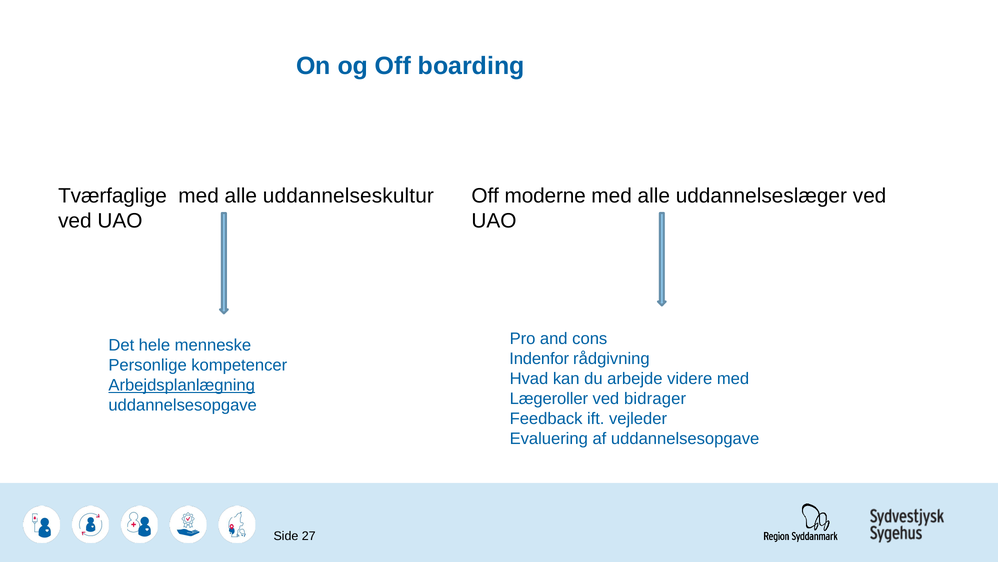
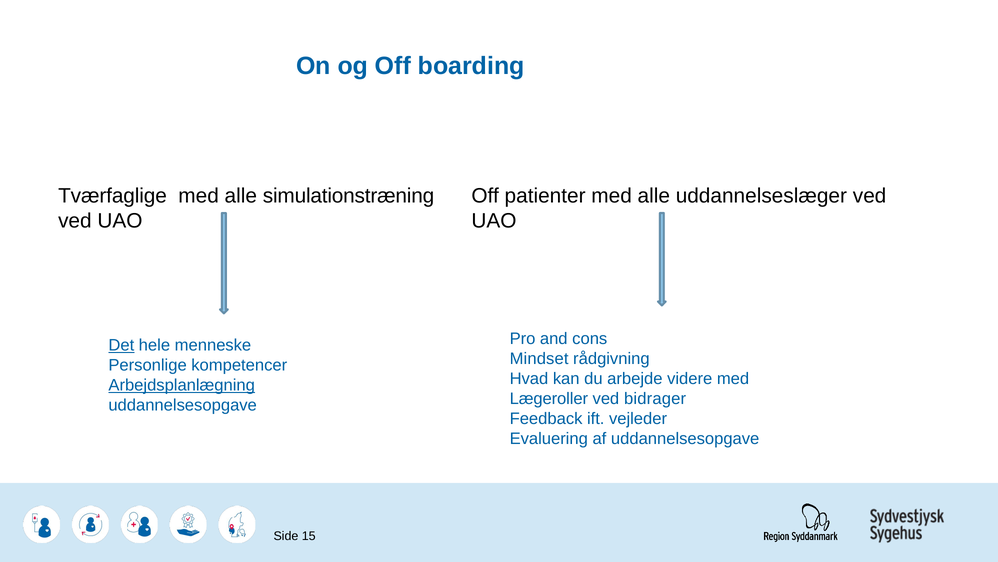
uddannelseskultur: uddannelseskultur -> simulationstræning (349, 196)
moderne: moderne -> patienter (545, 196)
Det underline: none -> present (121, 345)
Indenfor: Indenfor -> Mindset (539, 358)
27: 27 -> 15 (309, 535)
